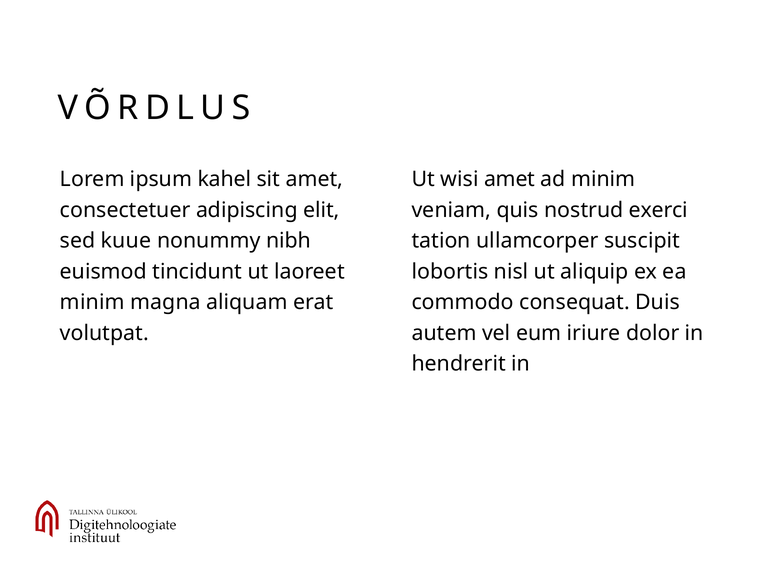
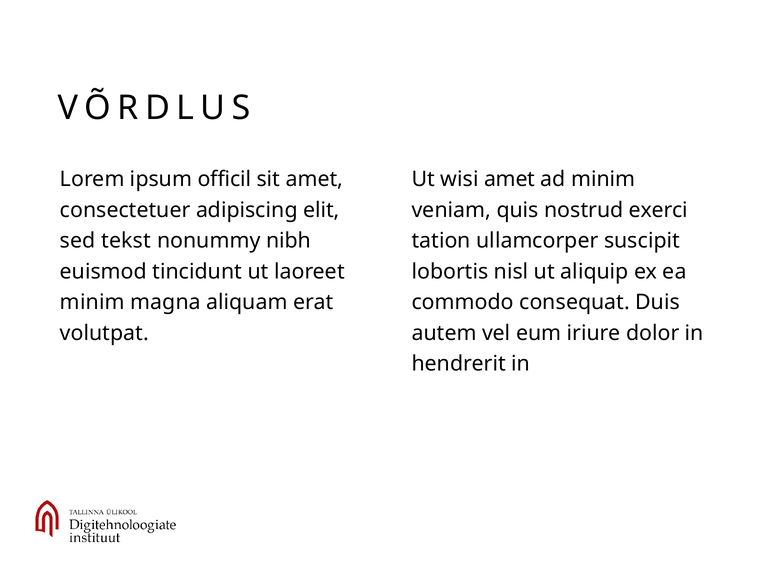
kahel: kahel -> officil (224, 179)
kuue: kuue -> tekst (126, 241)
